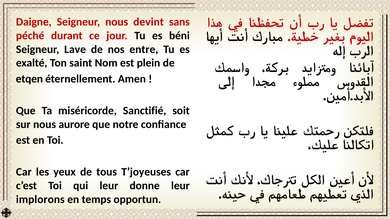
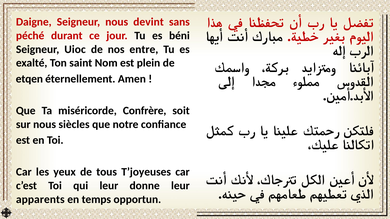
Lave: Lave -> Uioc (75, 49)
Sanctifié: Sanctifié -> Confrère (145, 111)
aurore: aurore -> siècles (74, 124)
implorons: implorons -> apparents (40, 200)
